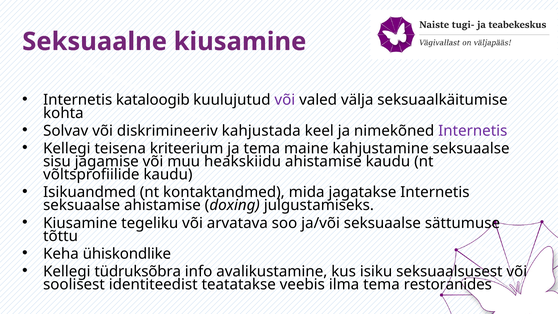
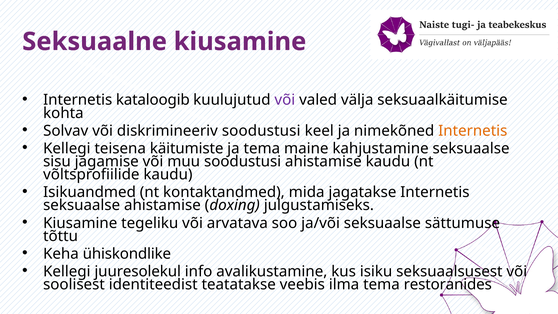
diskrimineeriv kahjustada: kahjustada -> soodustusi (261, 131)
Internetis colour: purple -> orange (473, 131)
kriteerium: kriteerium -> käitumiste (187, 148)
muu heakskiidu: heakskiidu -> soodustusi (243, 161)
tüdruksõbra: tüdruksõbra -> juuresolekul (138, 271)
